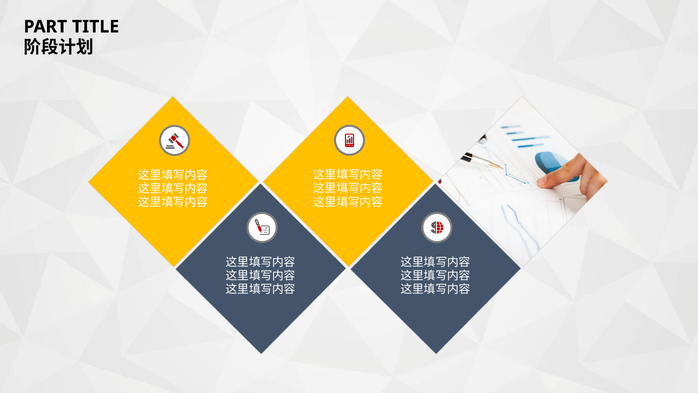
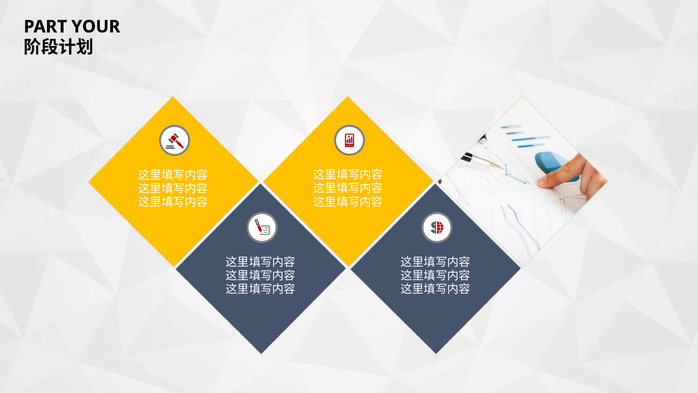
TITLE: TITLE -> YOUR (96, 27)
